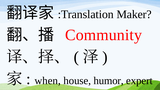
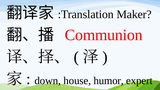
Community: Community -> Communion (104, 35)
when: when -> down (48, 81)
